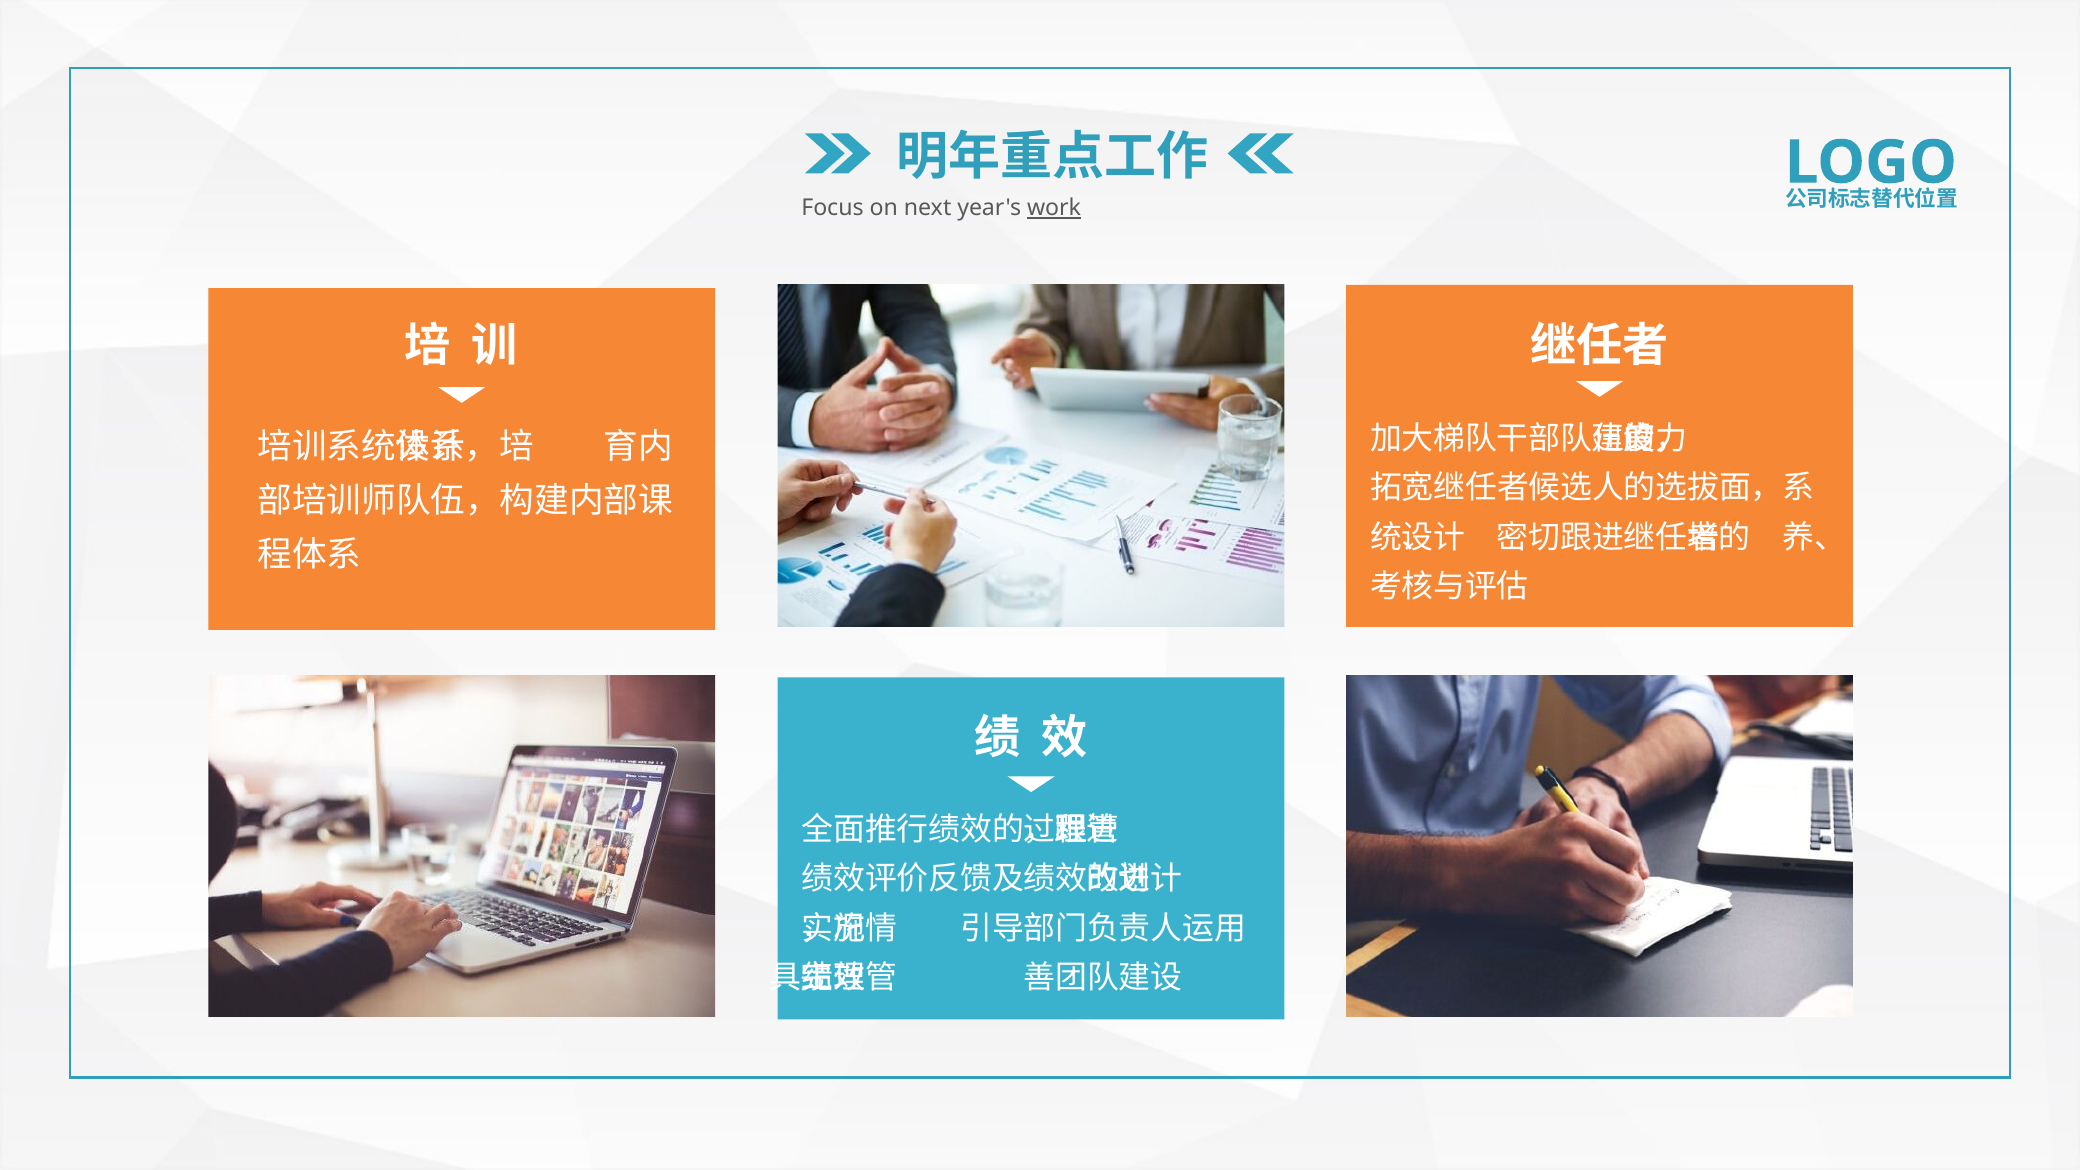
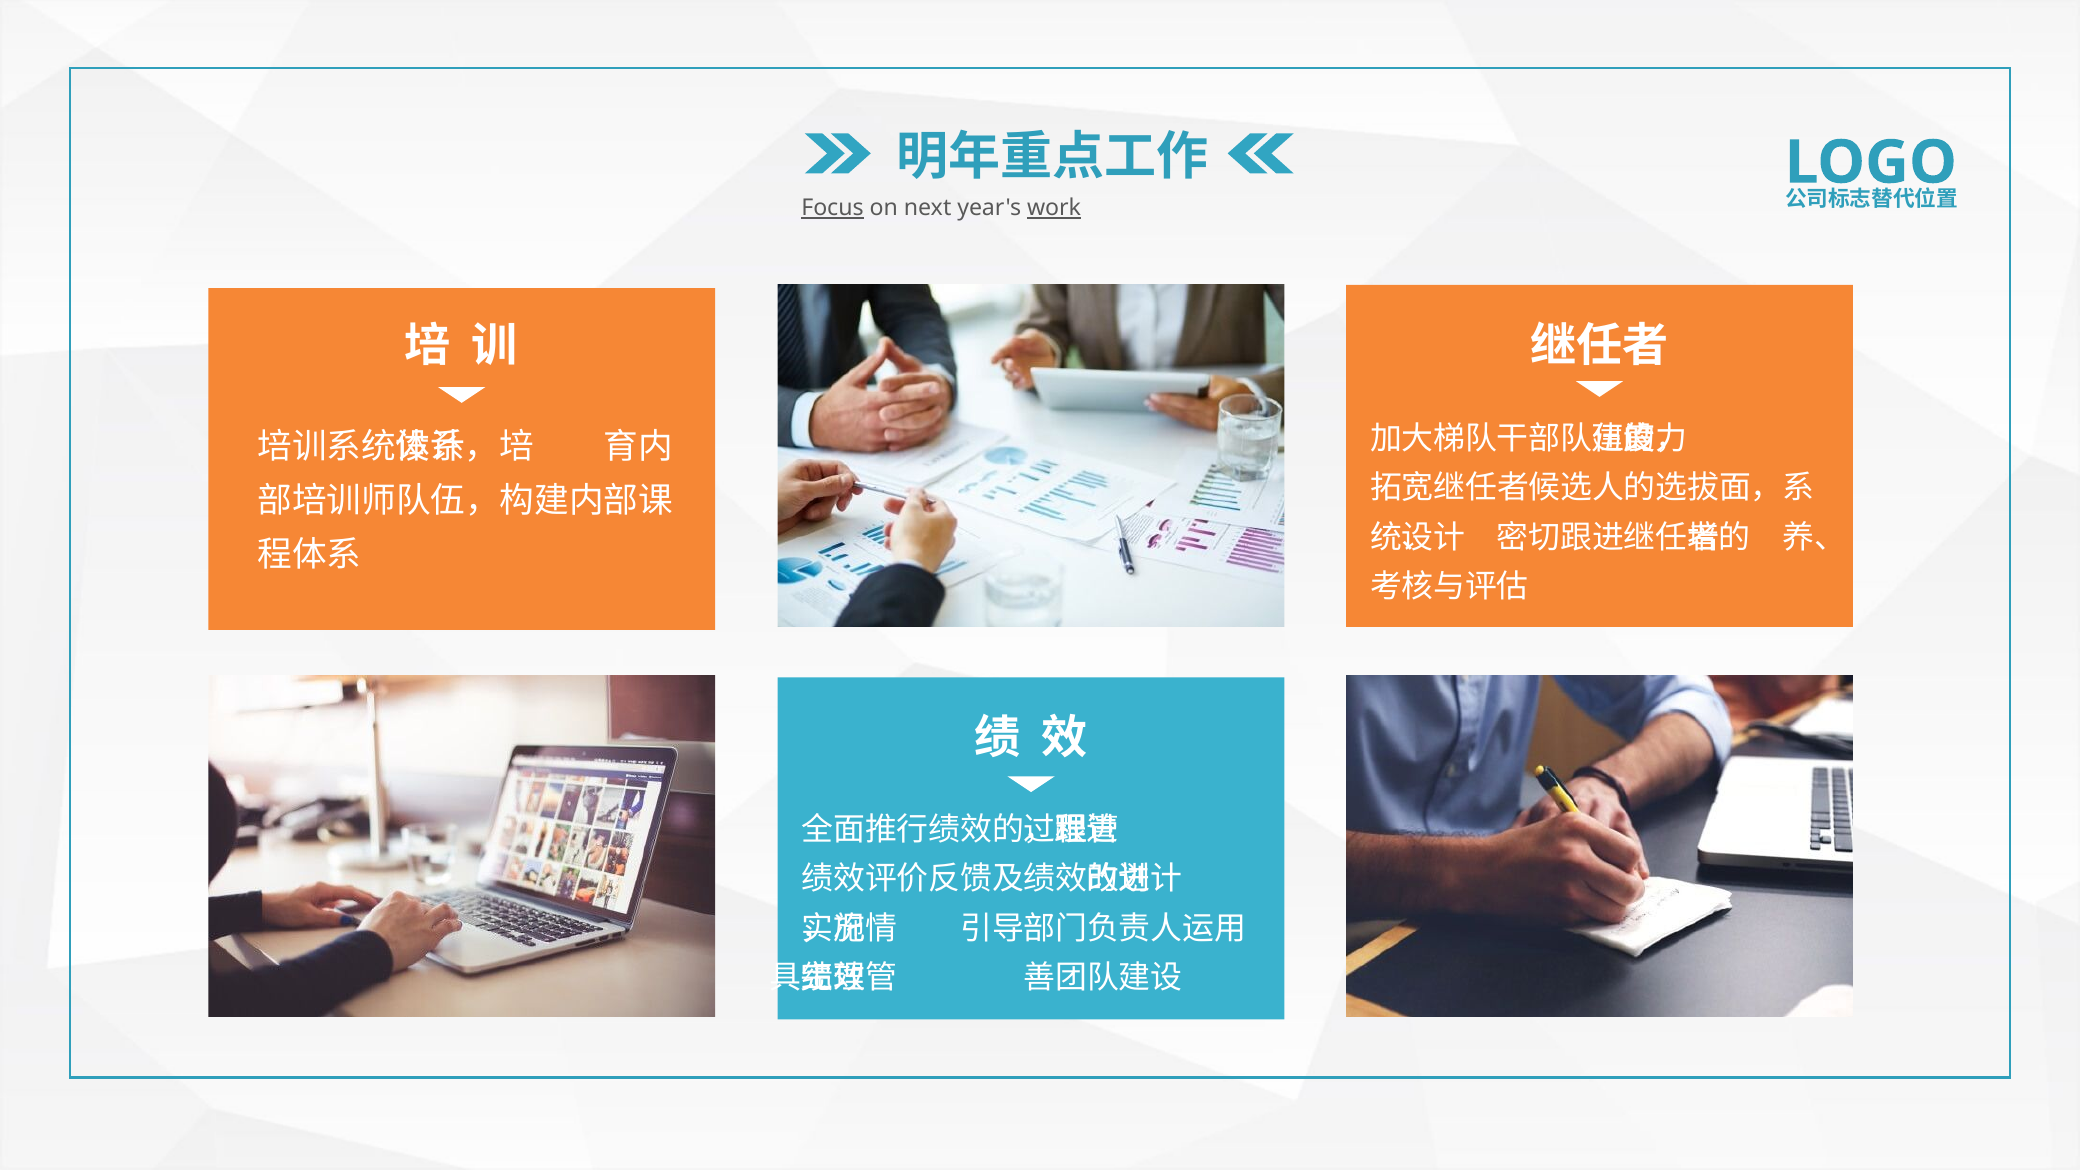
Focus underline: none -> present (832, 208)
